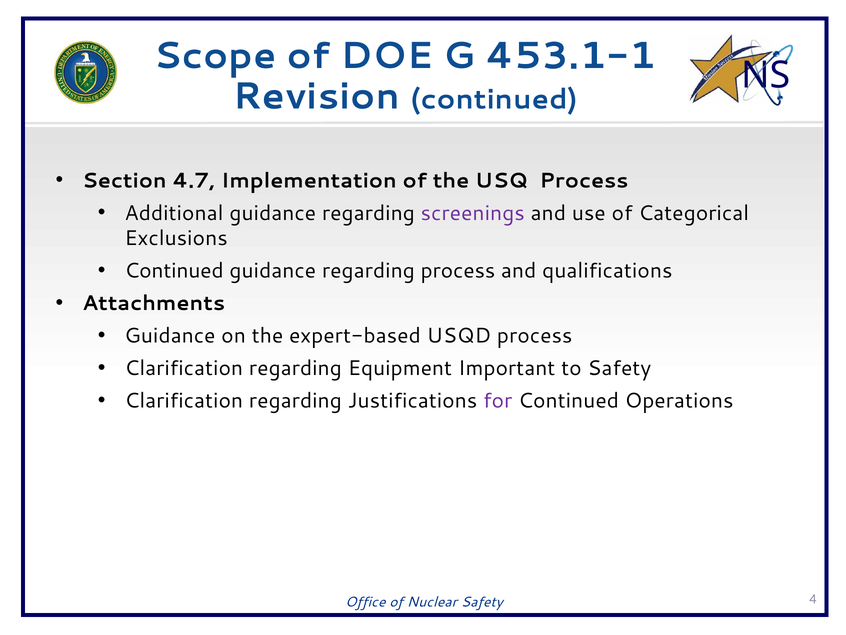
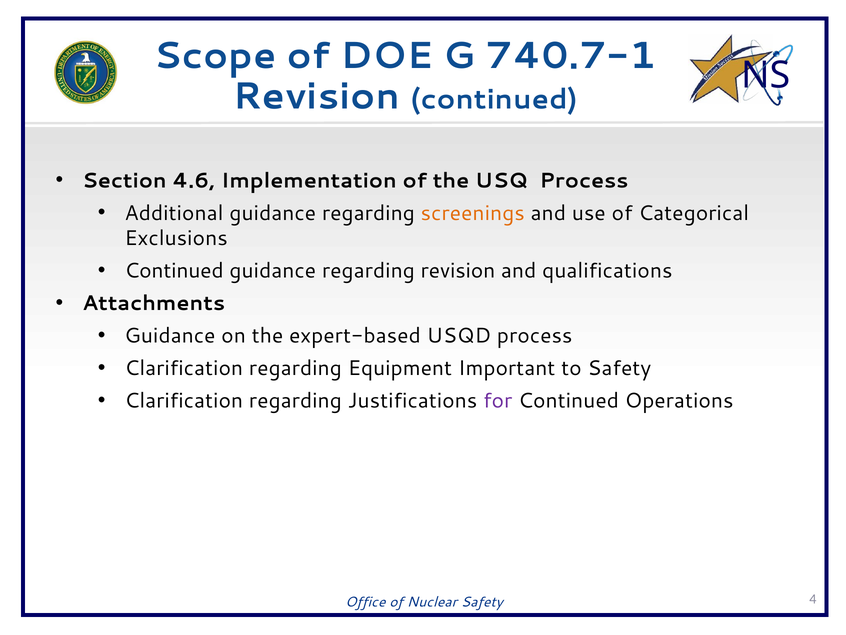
453.1-1: 453.1-1 -> 740.7-1 (571, 56)
4.7: 4.7 -> 4.6 (194, 180)
screenings colour: purple -> orange (473, 213)
regarding process: process -> revision (458, 271)
